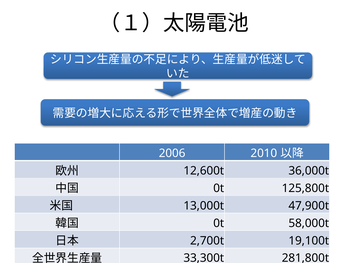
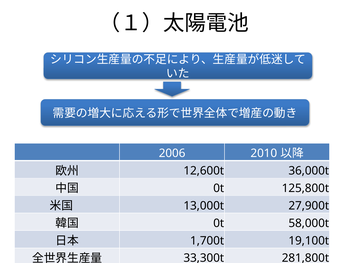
47,900t: 47,900t -> 27,900t (309, 205)
2,700t: 2,700t -> 1,700t (207, 240)
